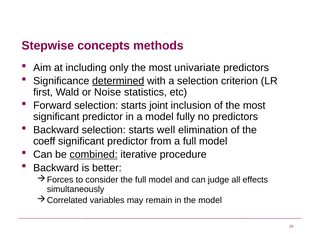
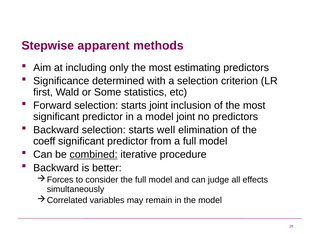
concepts: concepts -> apparent (104, 46)
univariate: univariate -> estimating (197, 68)
determined underline: present -> none (118, 81)
Noise: Noise -> Some (108, 92)
model fully: fully -> joint (186, 117)
